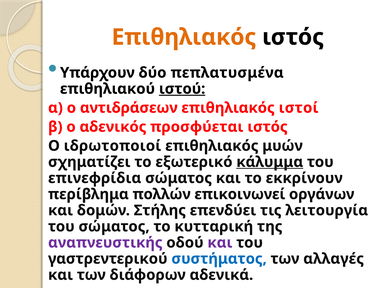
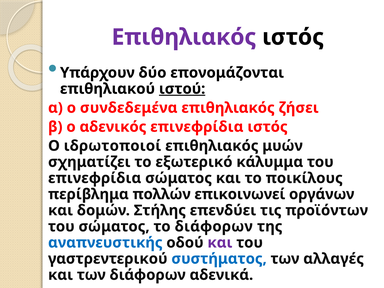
Επιθηλιακός colour: orange -> purple (184, 37)
πεπλατυσμένα: πεπλατυσμένα -> επονομάζονται (227, 73)
αντιδράσεων: αντιδράσεων -> συνδεδεμένα (129, 108)
ιστοί: ιστοί -> ζήσει (299, 108)
αδενικός προσφύεται: προσφύεται -> επινεφρίδια (197, 127)
κάλυμμα underline: present -> none (270, 162)
εκκρίνουν: εκκρίνουν -> ποικίλους (304, 178)
λειτουργία: λειτουργία -> προϊόντων (327, 210)
το κυτταρική: κυτταρική -> διάφορων (214, 226)
αναπνευστικής colour: purple -> blue (105, 243)
